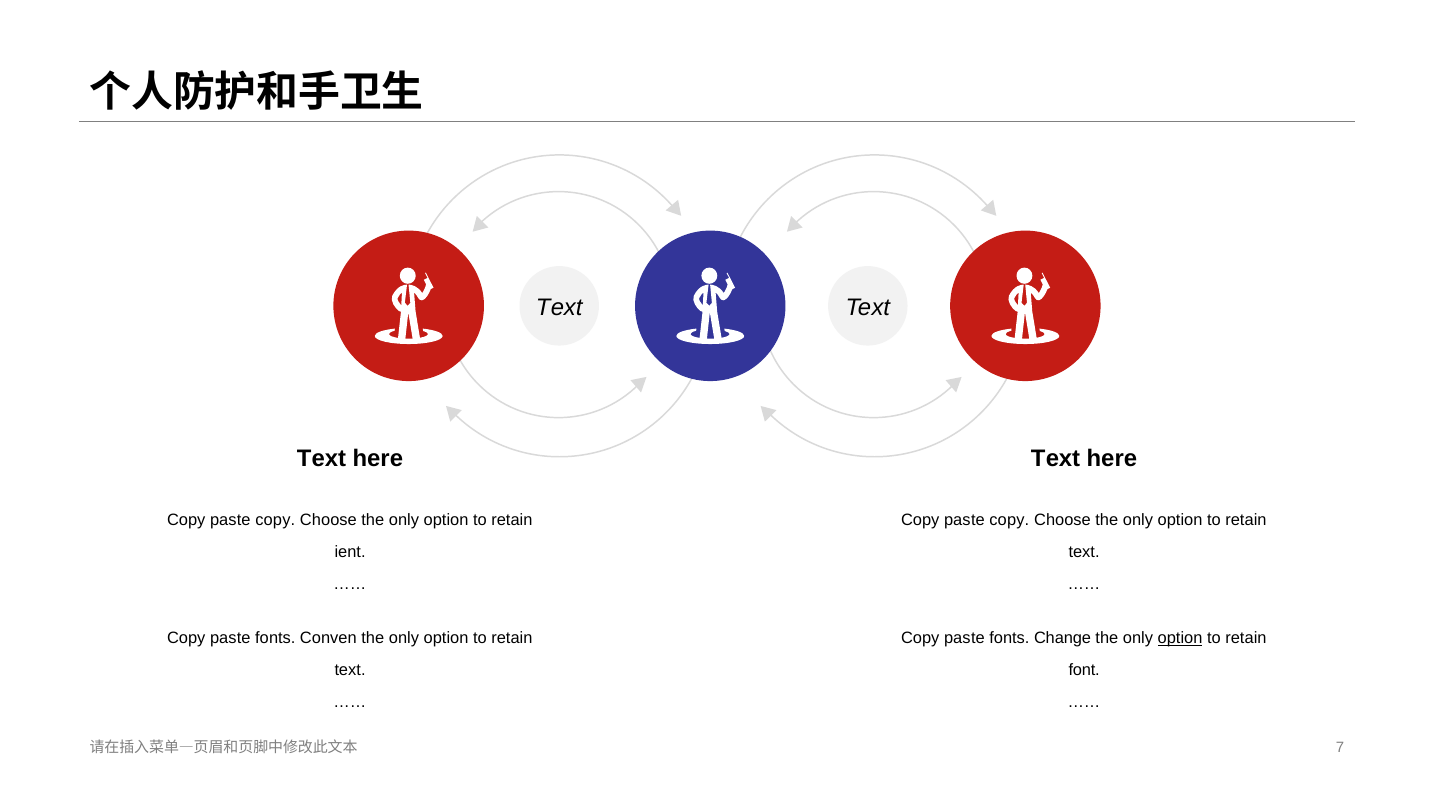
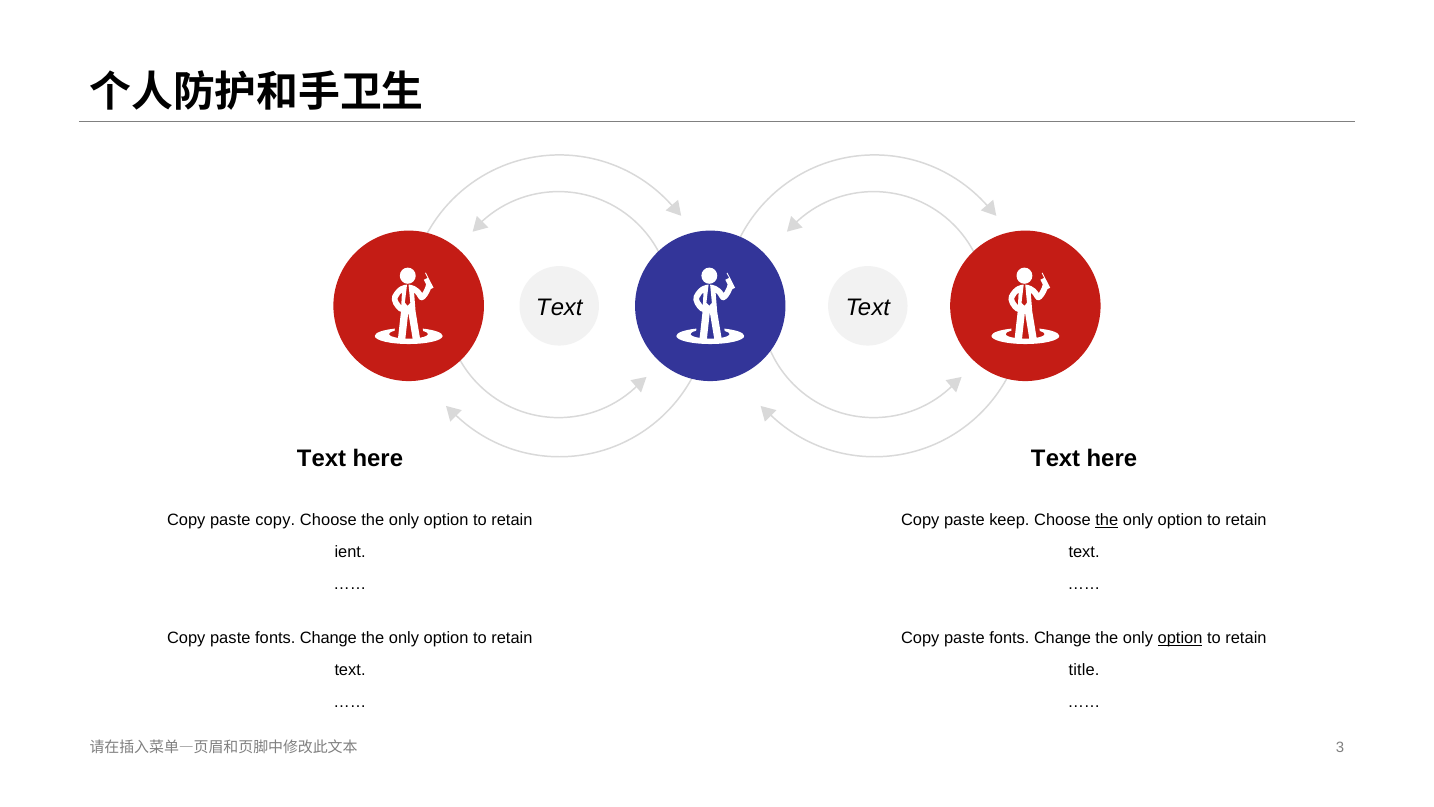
copy: copy -> keep (1009, 520)
the underline: none -> present (1107, 520)
Conven: Conven -> Change (328, 638)
font: font -> title (1084, 670)
7: 7 -> 3 (1340, 747)
